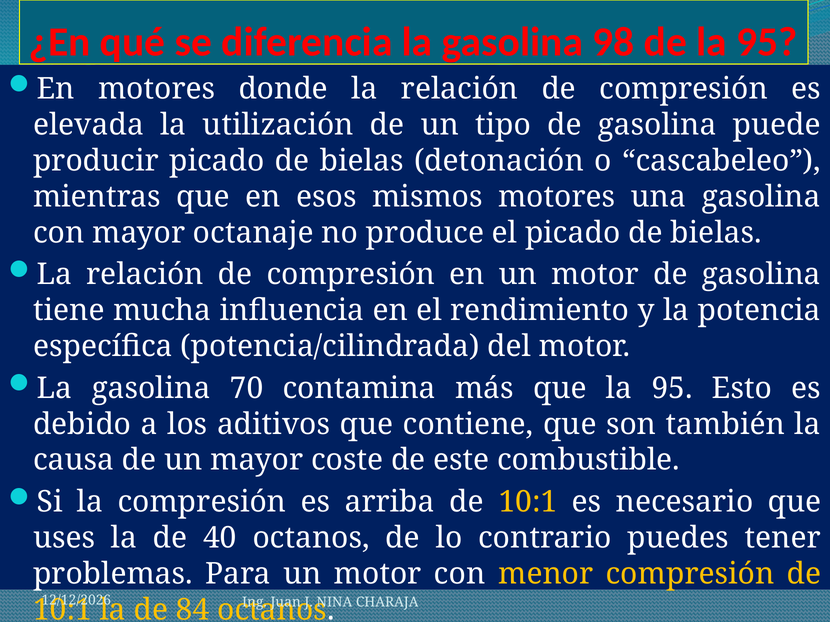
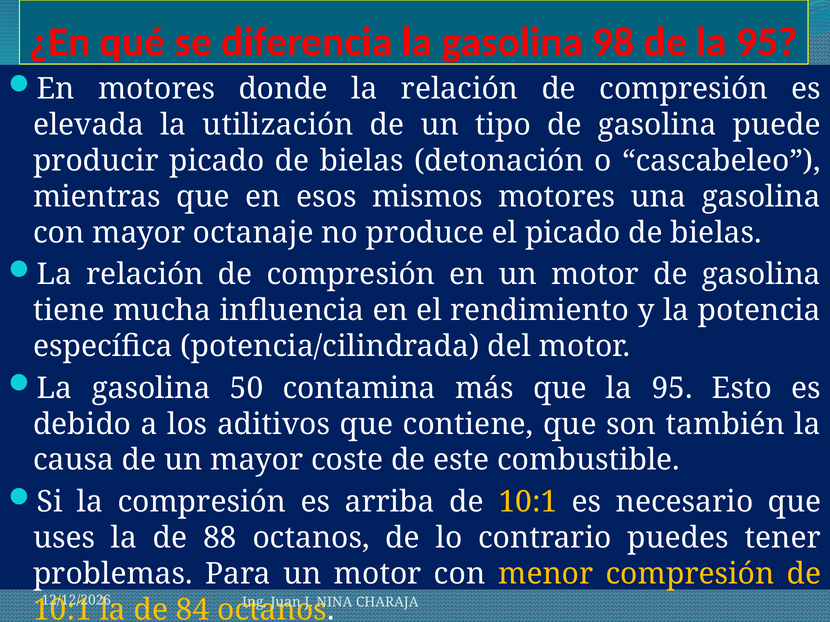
70: 70 -> 50 (247, 389)
40: 40 -> 88 (220, 538)
